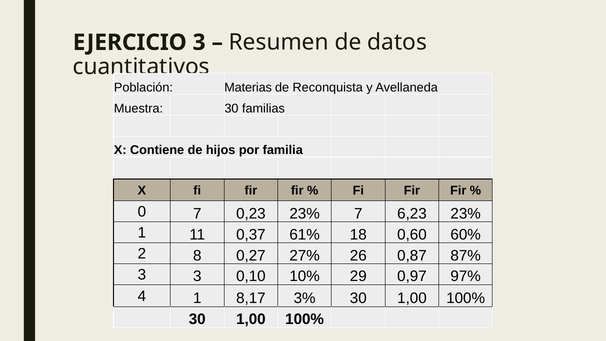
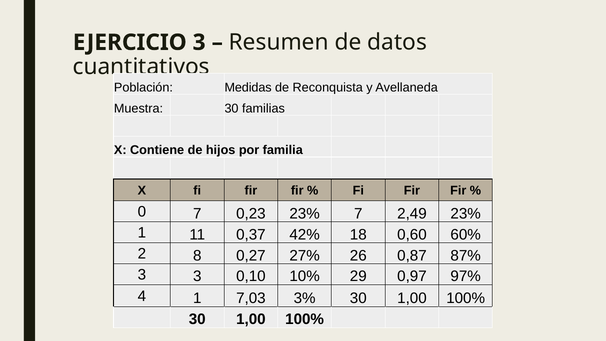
Materias: Materias -> Medidas (248, 87)
6,23: 6,23 -> 2,49 (412, 214)
61%: 61% -> 42% (305, 235)
8,17: 8,17 -> 7,03 (251, 298)
